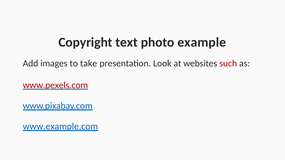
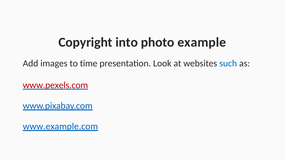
text: text -> into (127, 42)
take: take -> time (89, 64)
such colour: red -> blue (228, 64)
